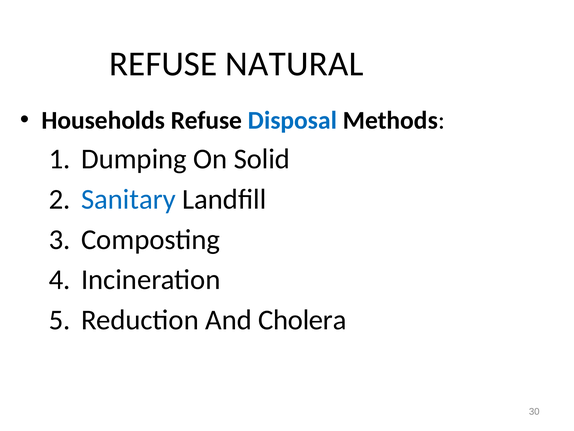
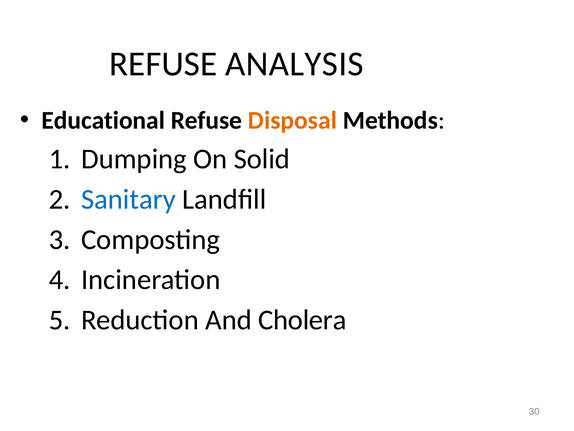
NATURAL: NATURAL -> ANALYSIS (294, 64)
Households: Households -> Educational (103, 120)
Disposal colour: blue -> orange (292, 120)
